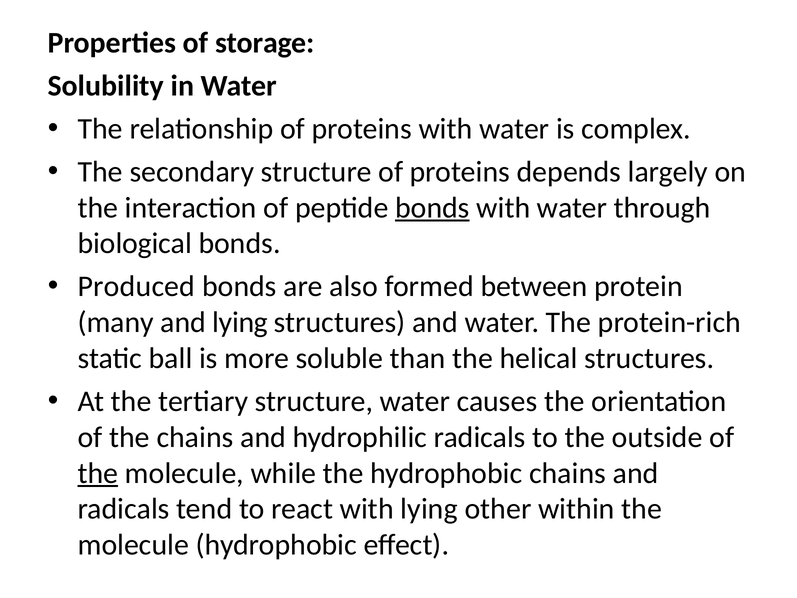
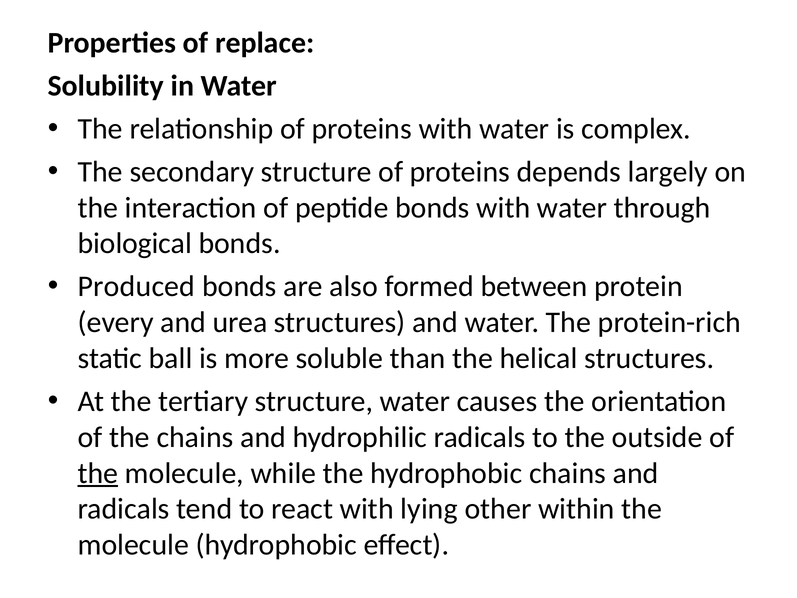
storage: storage -> replace (265, 43)
bonds underline: present -> none (432, 208)
many: many -> every (116, 322)
and lying: lying -> urea (240, 322)
